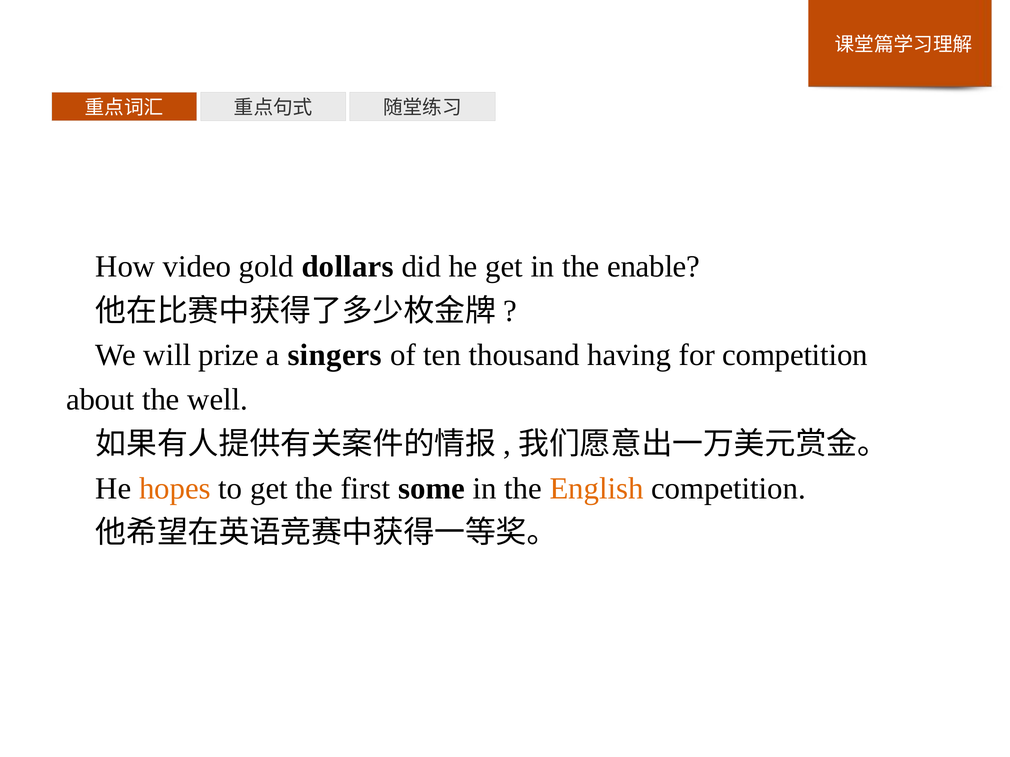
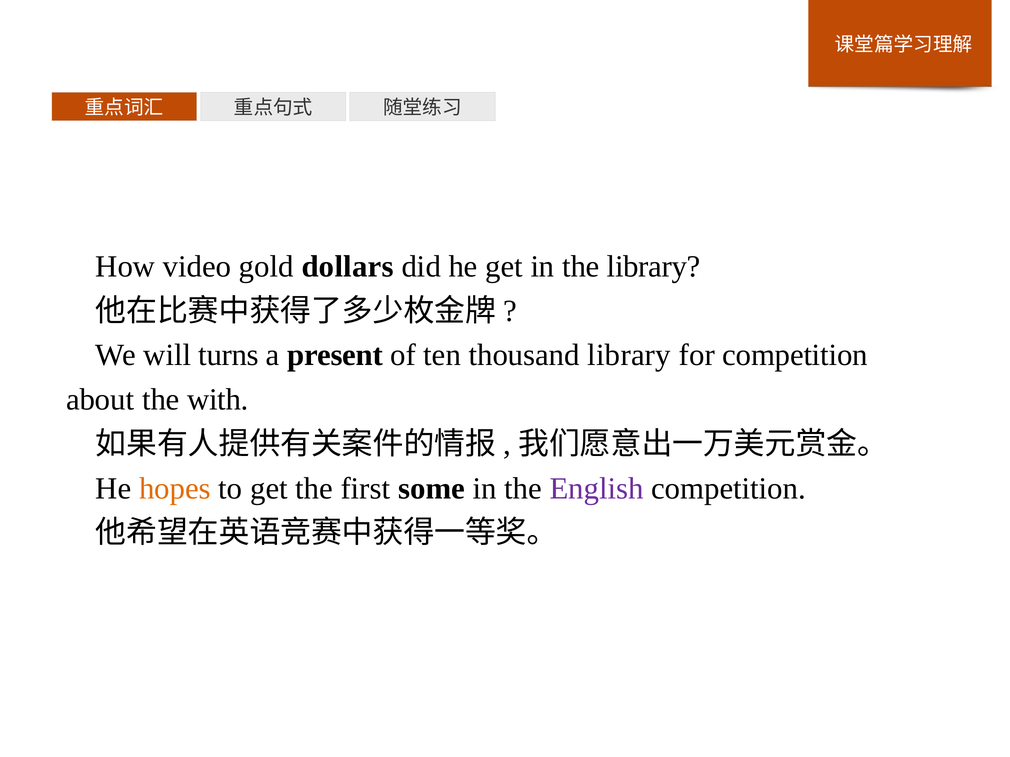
the enable: enable -> library (654, 267)
prize: prize -> turns (229, 355)
singers: singers -> present (335, 355)
thousand having: having -> library (629, 355)
well: well -> with (218, 400)
English colour: orange -> purple (597, 489)
